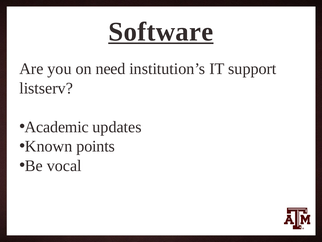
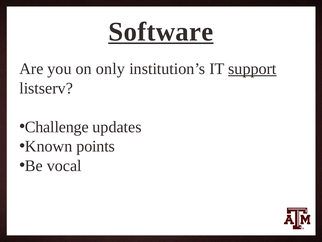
need: need -> only (110, 69)
support underline: none -> present (252, 69)
Academic: Academic -> Challenge (57, 127)
